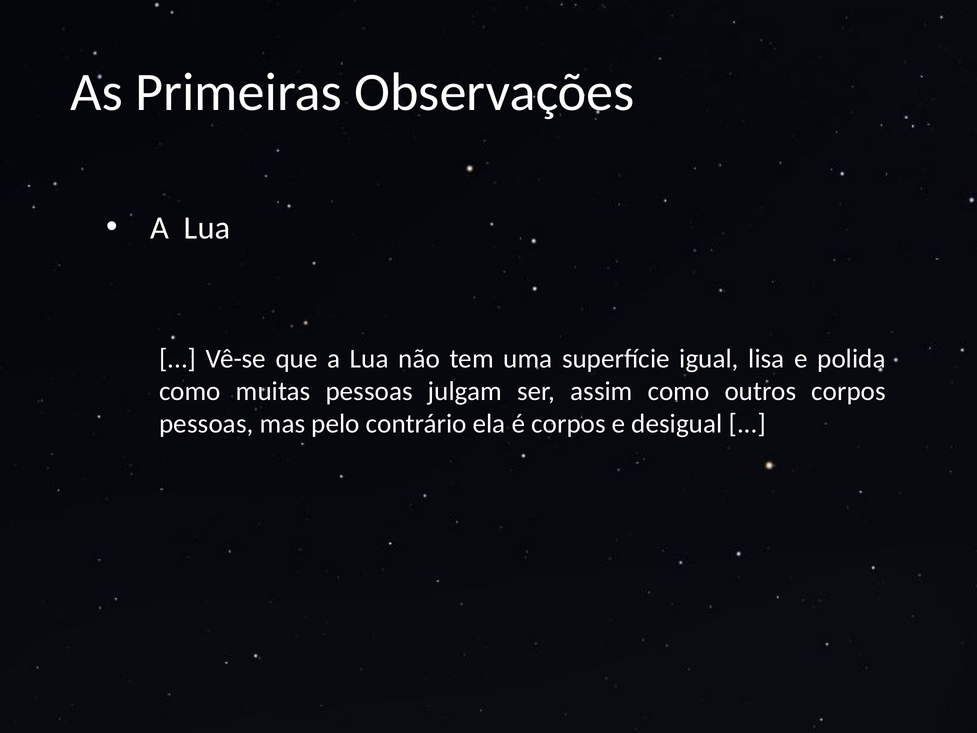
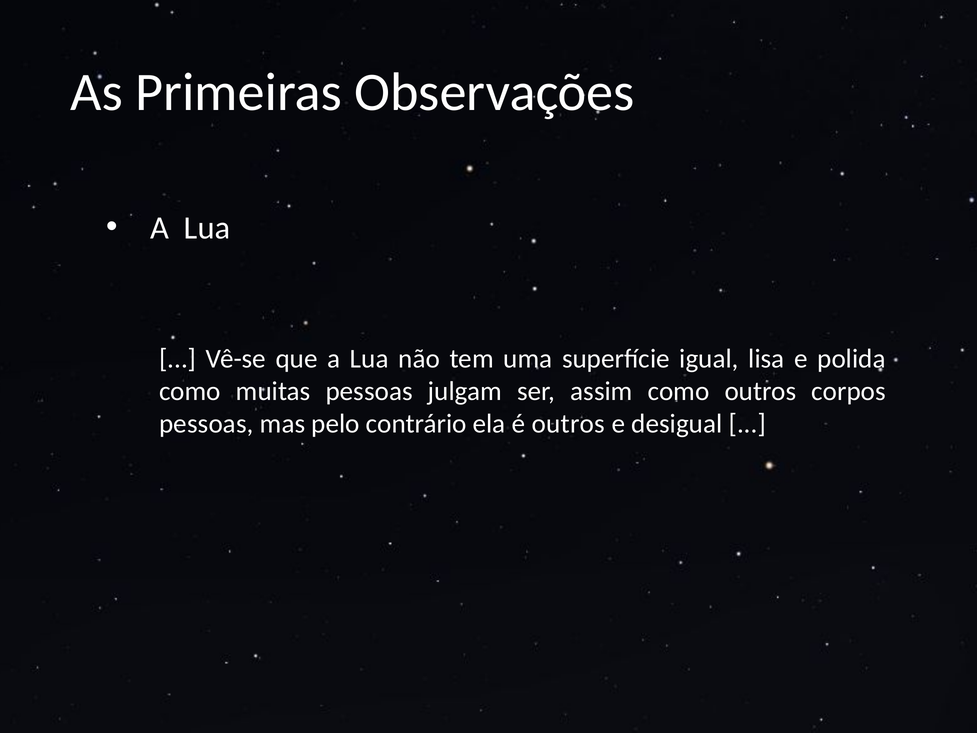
é corpos: corpos -> outros (568, 424)
